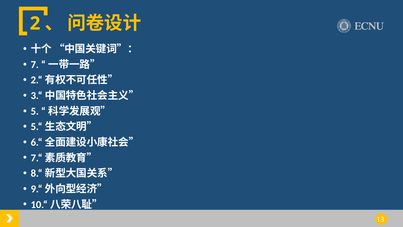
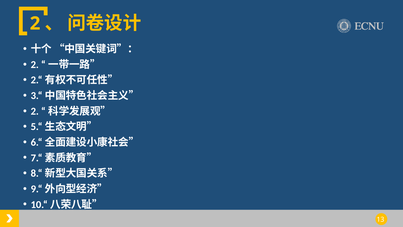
7: 7 -> 2 (35, 65)
5: 5 -> 2 (35, 111)
